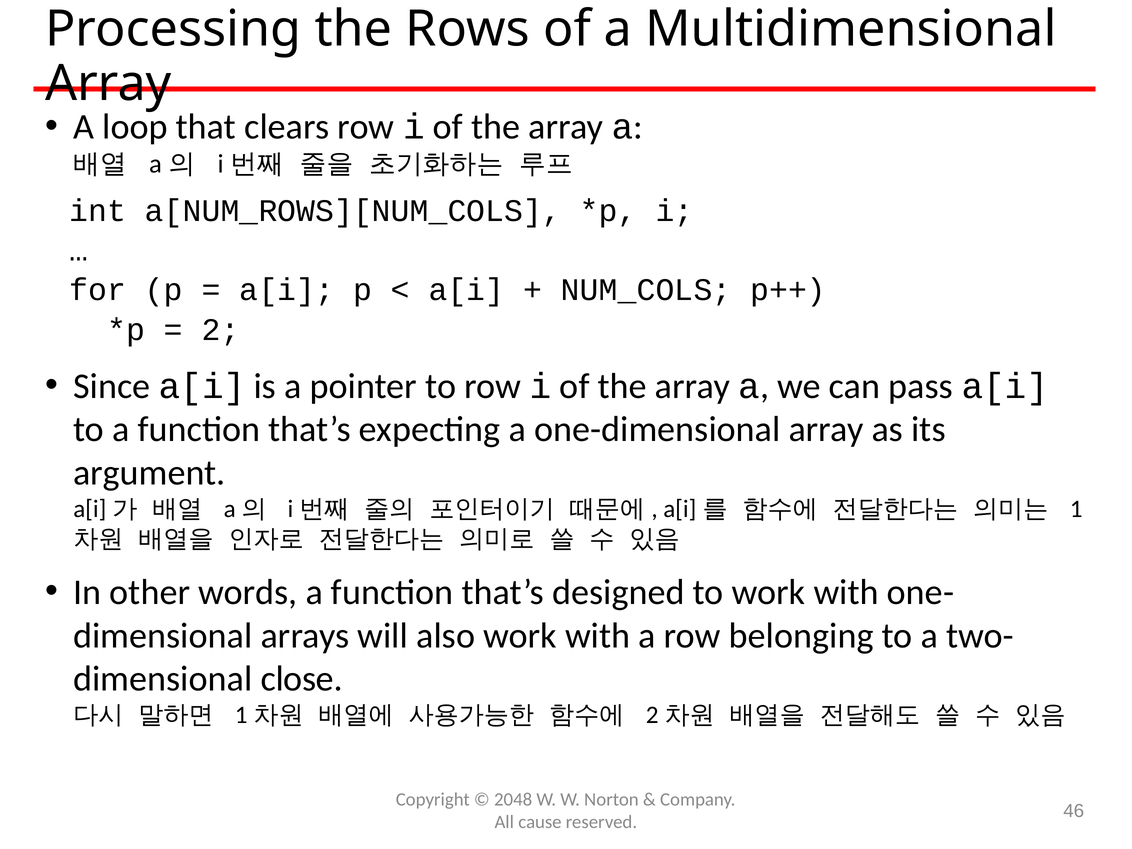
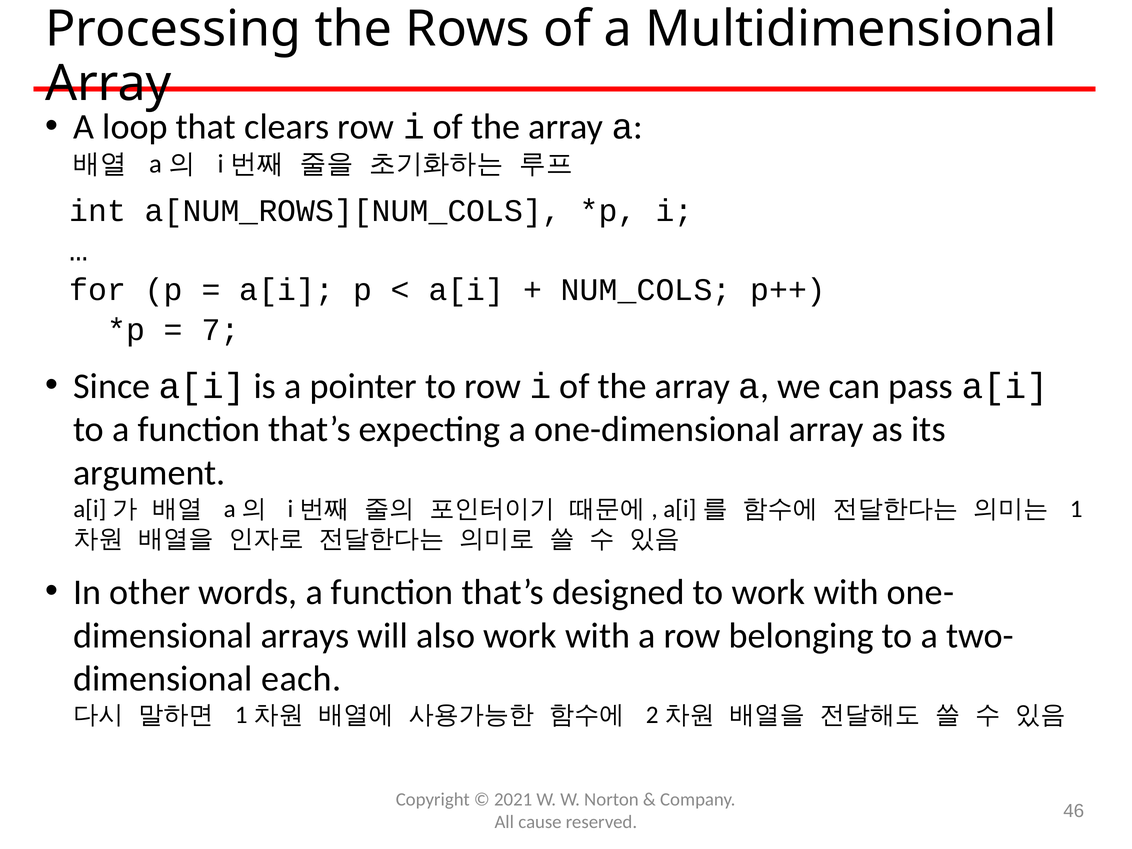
2: 2 -> 7 (221, 330)
close: close -> each (301, 679)
2048: 2048 -> 2021 (513, 799)
